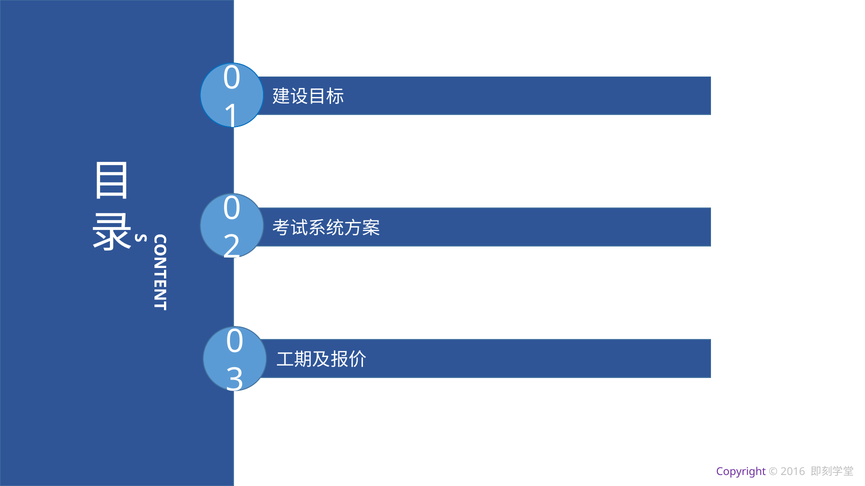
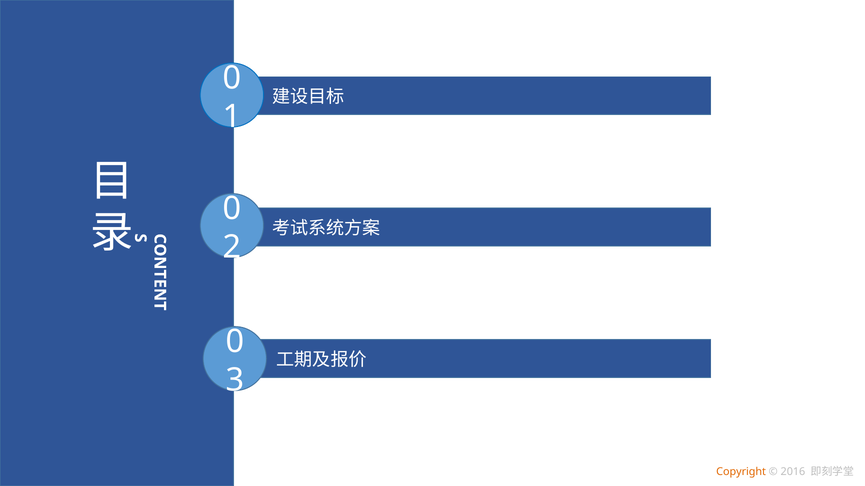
Copyright colour: purple -> orange (741, 472)
